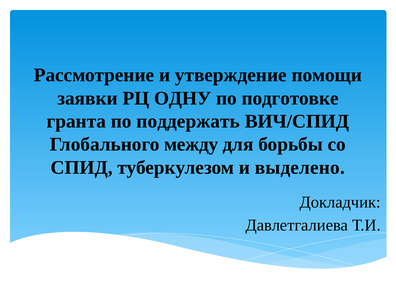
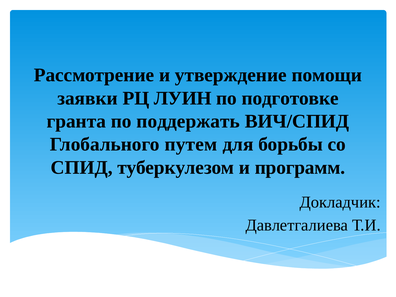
ОДНУ: ОДНУ -> ЛУИН (183, 98)
между: между -> путем (191, 144)
выделено: выделено -> программ (300, 167)
